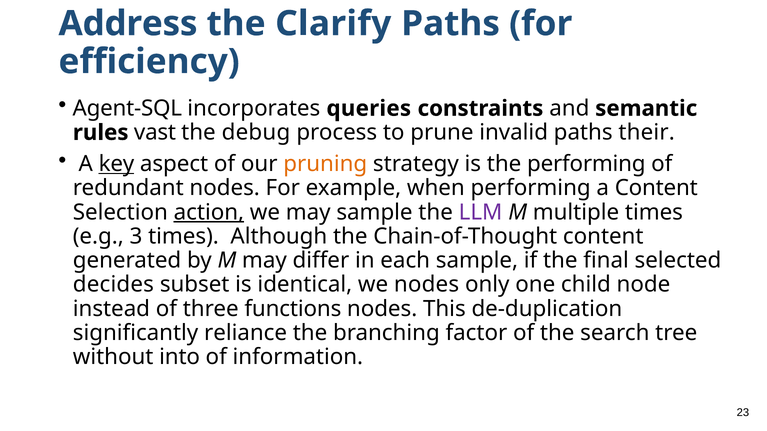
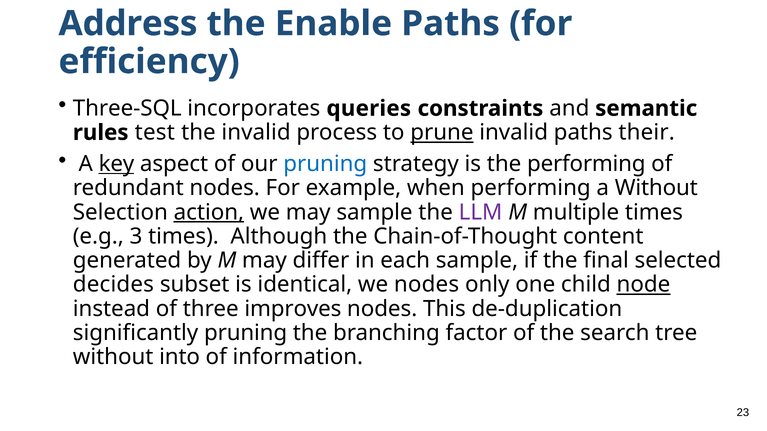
Clarify: Clarify -> Enable (333, 24)
Agent-SQL: Agent-SQL -> Three-SQL (127, 109)
vast: vast -> test (155, 133)
the debug: debug -> invalid (256, 133)
prune underline: none -> present (442, 133)
pruning colour: orange -> blue (325, 164)
a Content: Content -> Without (656, 188)
node underline: none -> present (643, 285)
functions: functions -> improves (293, 309)
significantly reliance: reliance -> pruning (246, 333)
